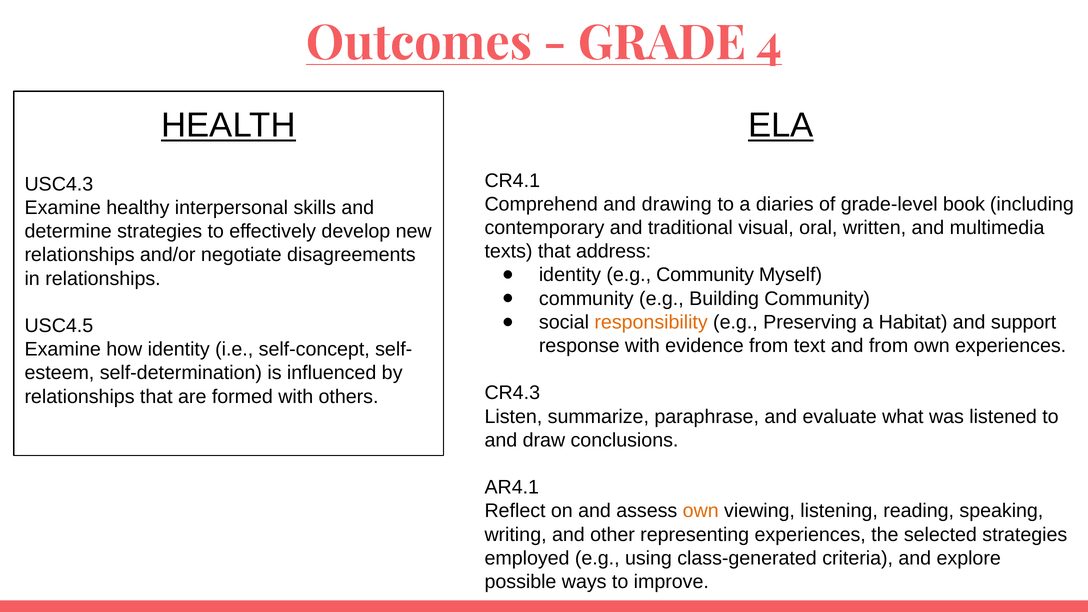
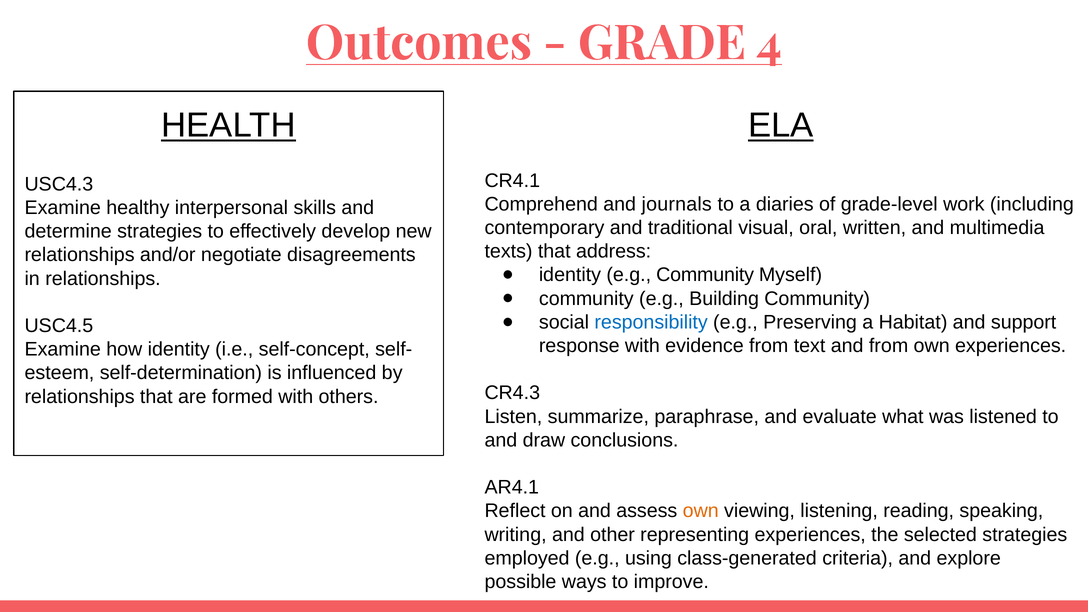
drawing: drawing -> journals (677, 204)
book: book -> work (964, 204)
responsibility colour: orange -> blue (651, 322)
